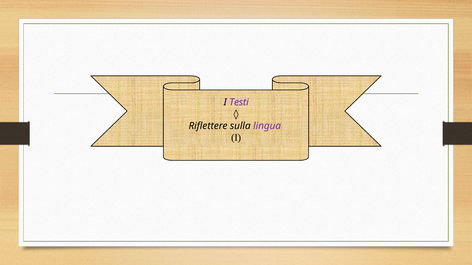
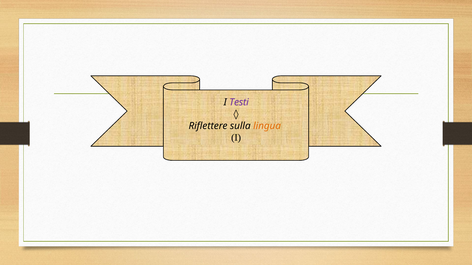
lingua colour: purple -> orange (267, 126)
